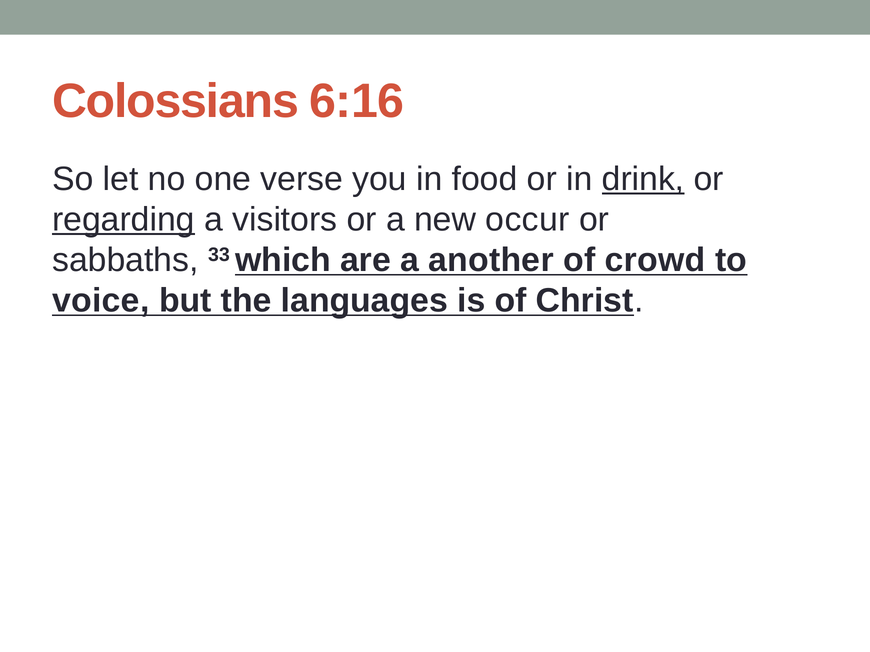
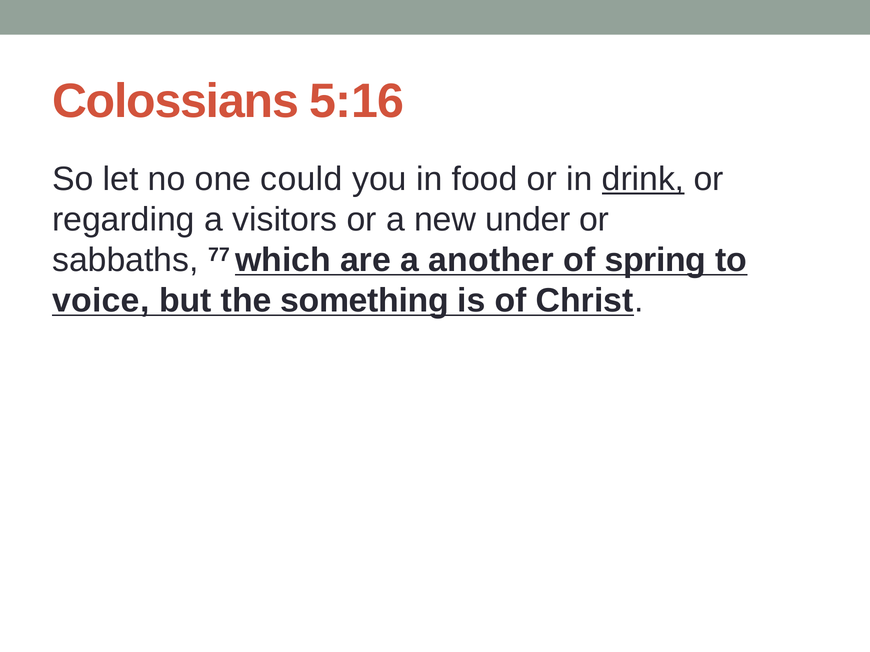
6:16: 6:16 -> 5:16 (357, 101)
verse: verse -> could (302, 179)
regarding underline: present -> none (124, 220)
occur: occur -> under (528, 220)
33: 33 -> 77 (219, 255)
crowd: crowd -> spring (655, 260)
languages: languages -> something (365, 301)
